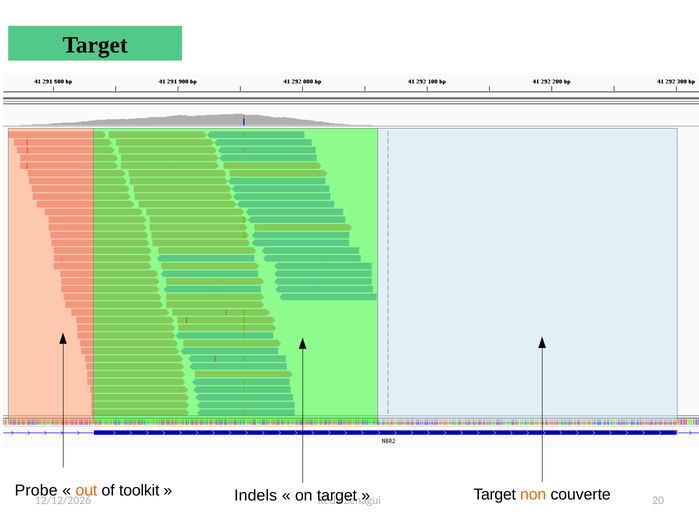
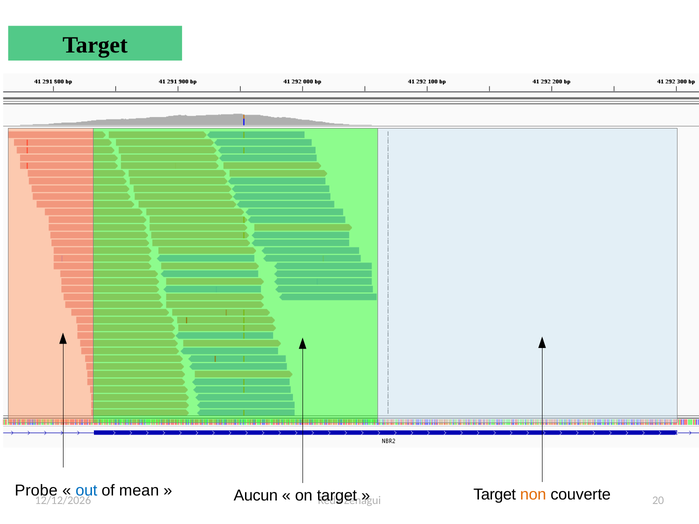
out colour: orange -> blue (86, 491)
toolkit: toolkit -> mean (139, 491)
Indels: Indels -> Aucun (256, 496)
